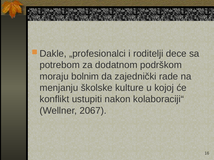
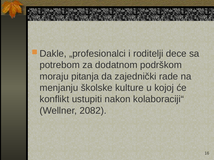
bolnim: bolnim -> pitanja (85, 77)
2067: 2067 -> 2082 (93, 111)
